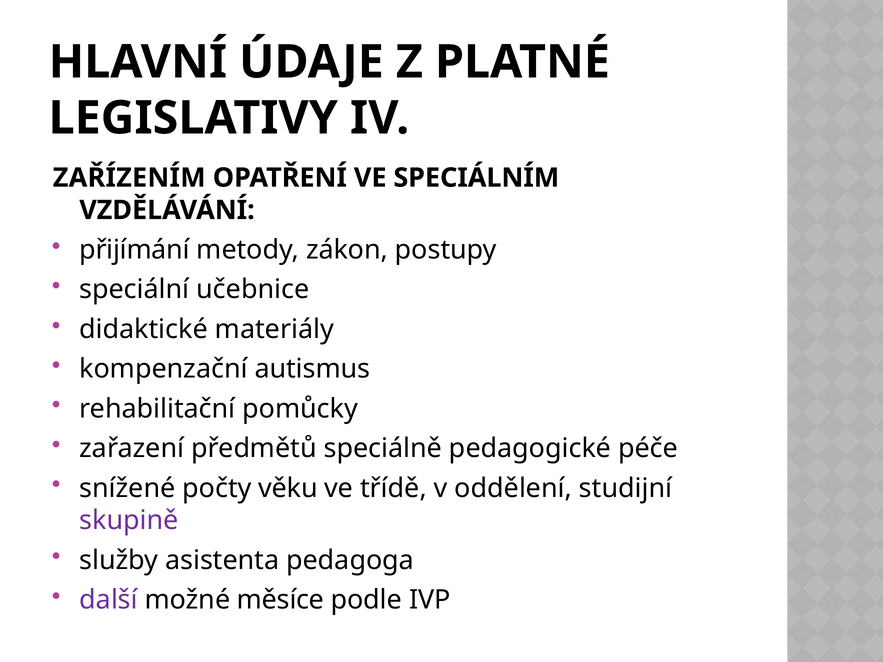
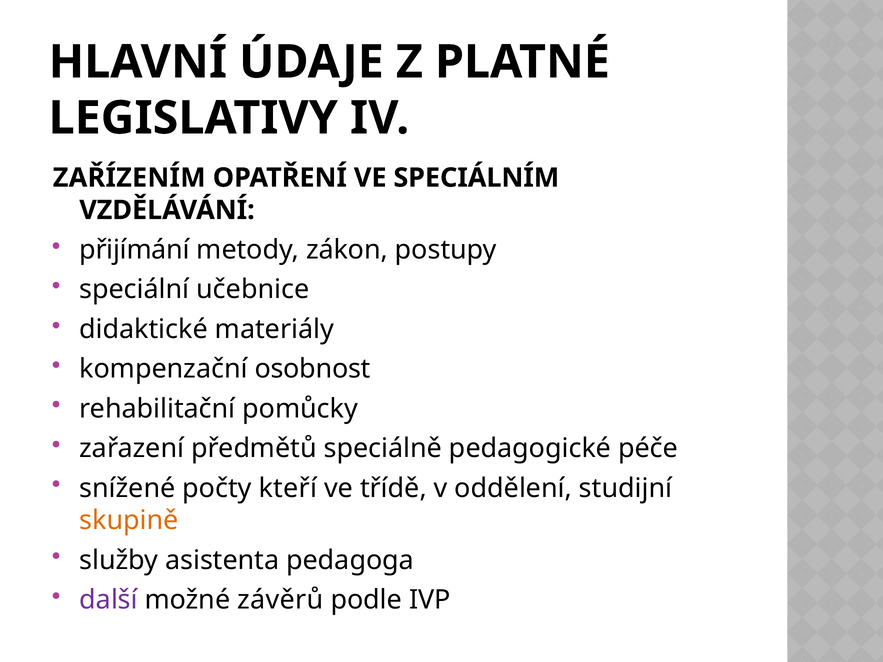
autismus: autismus -> osobnost (313, 369)
věku: věku -> kteří (288, 488)
skupině colour: purple -> orange (129, 521)
měsíce: měsíce -> závěrů (280, 600)
